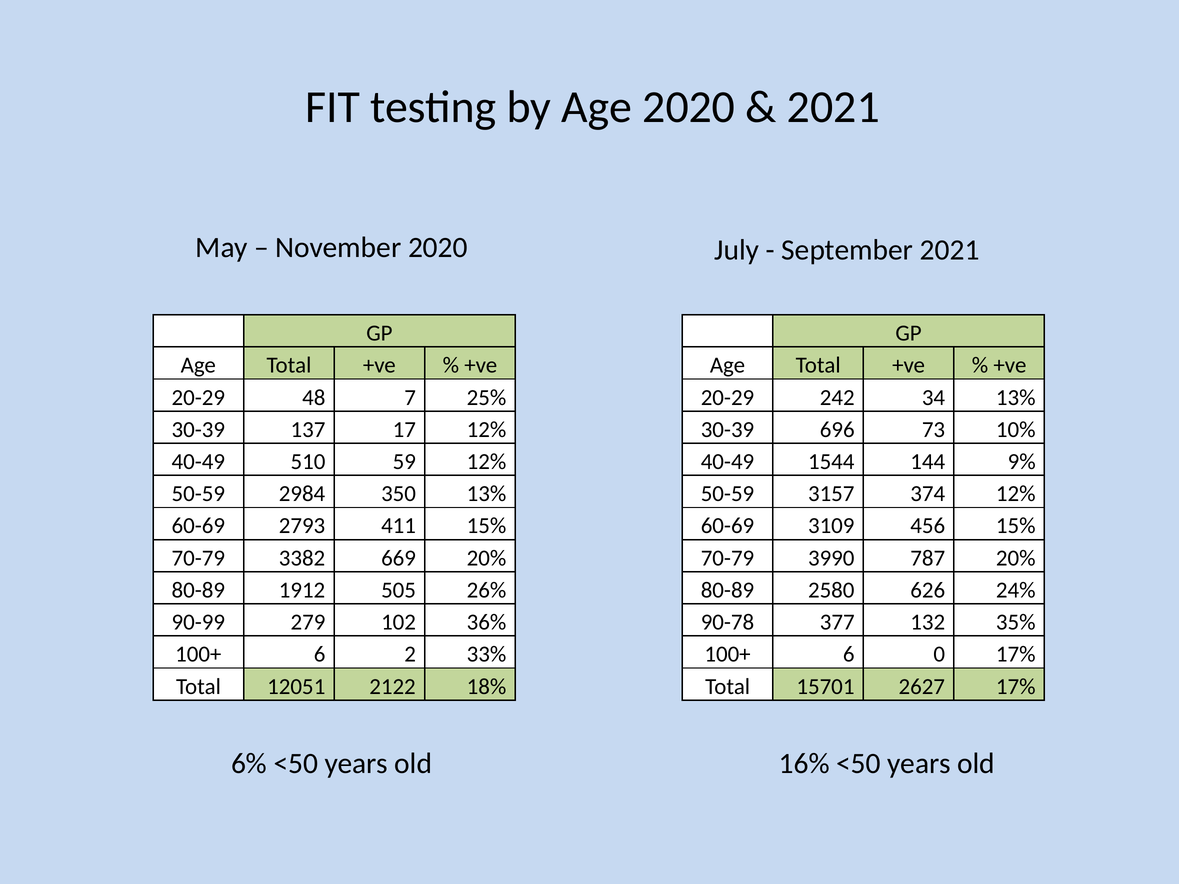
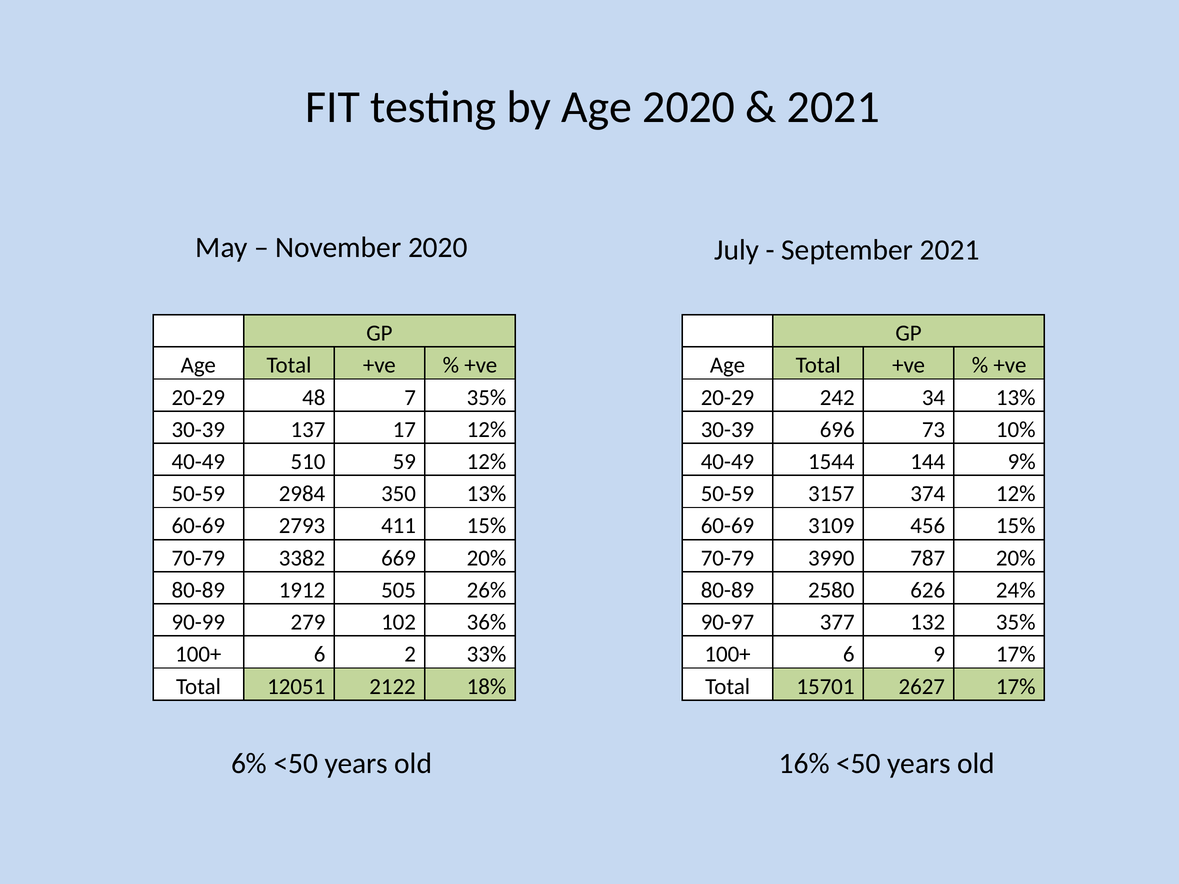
7 25%: 25% -> 35% (487, 398)
90-78: 90-78 -> 90-97 (727, 622)
0: 0 -> 9 (939, 655)
